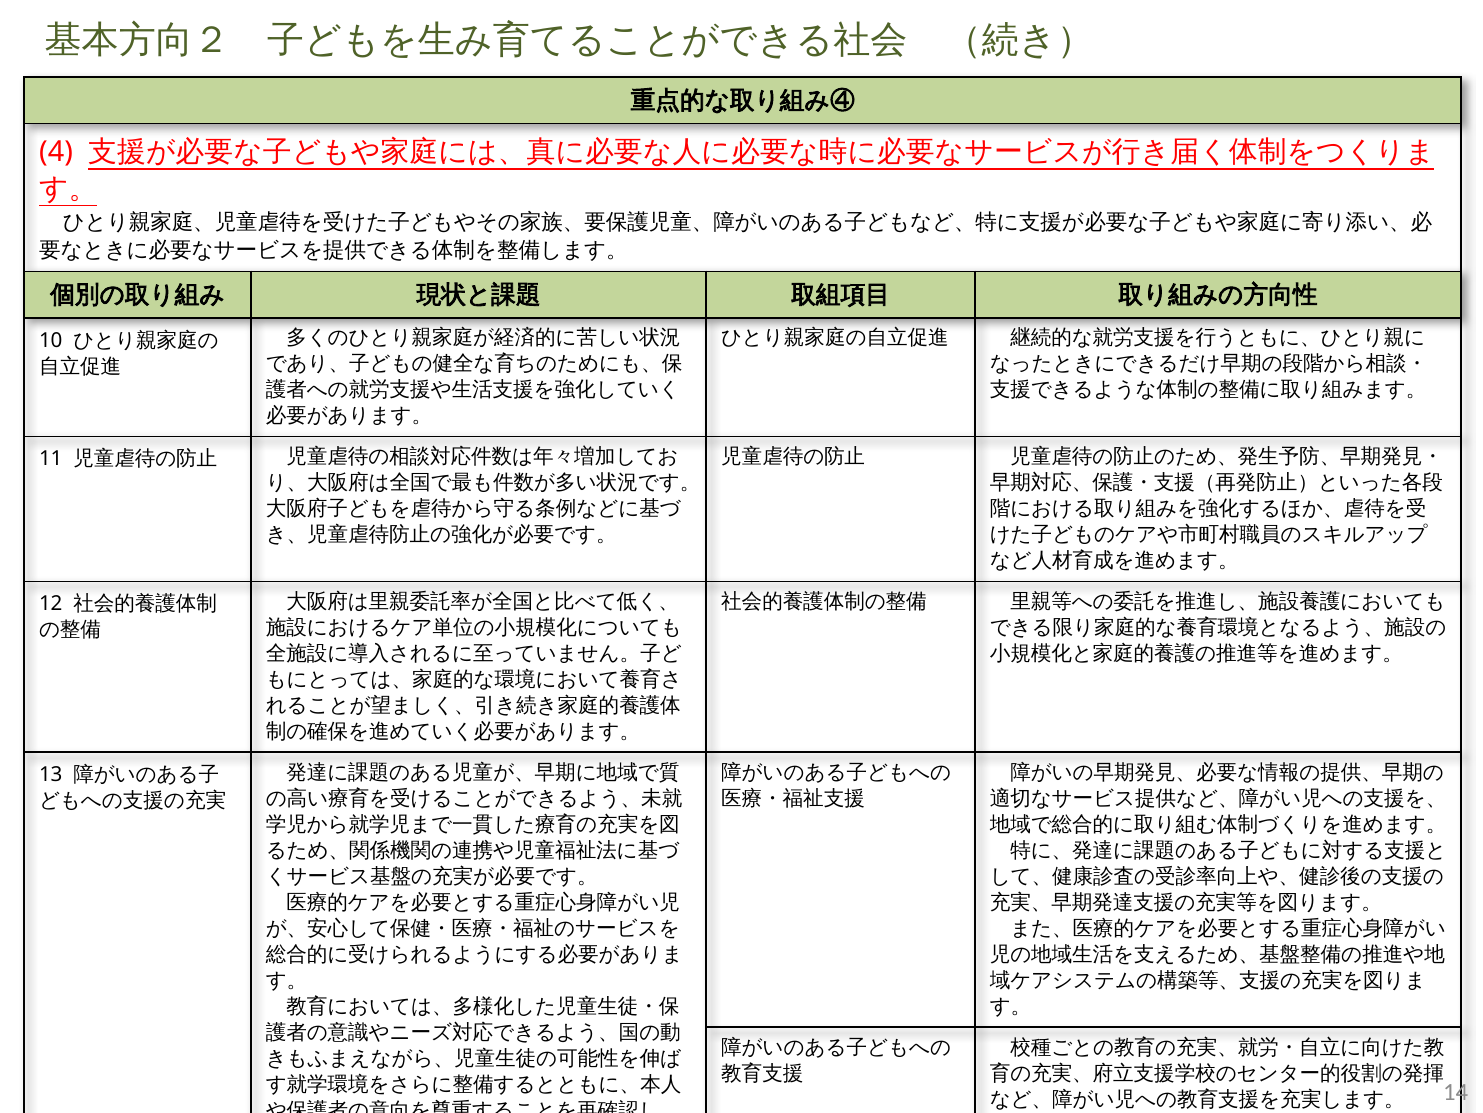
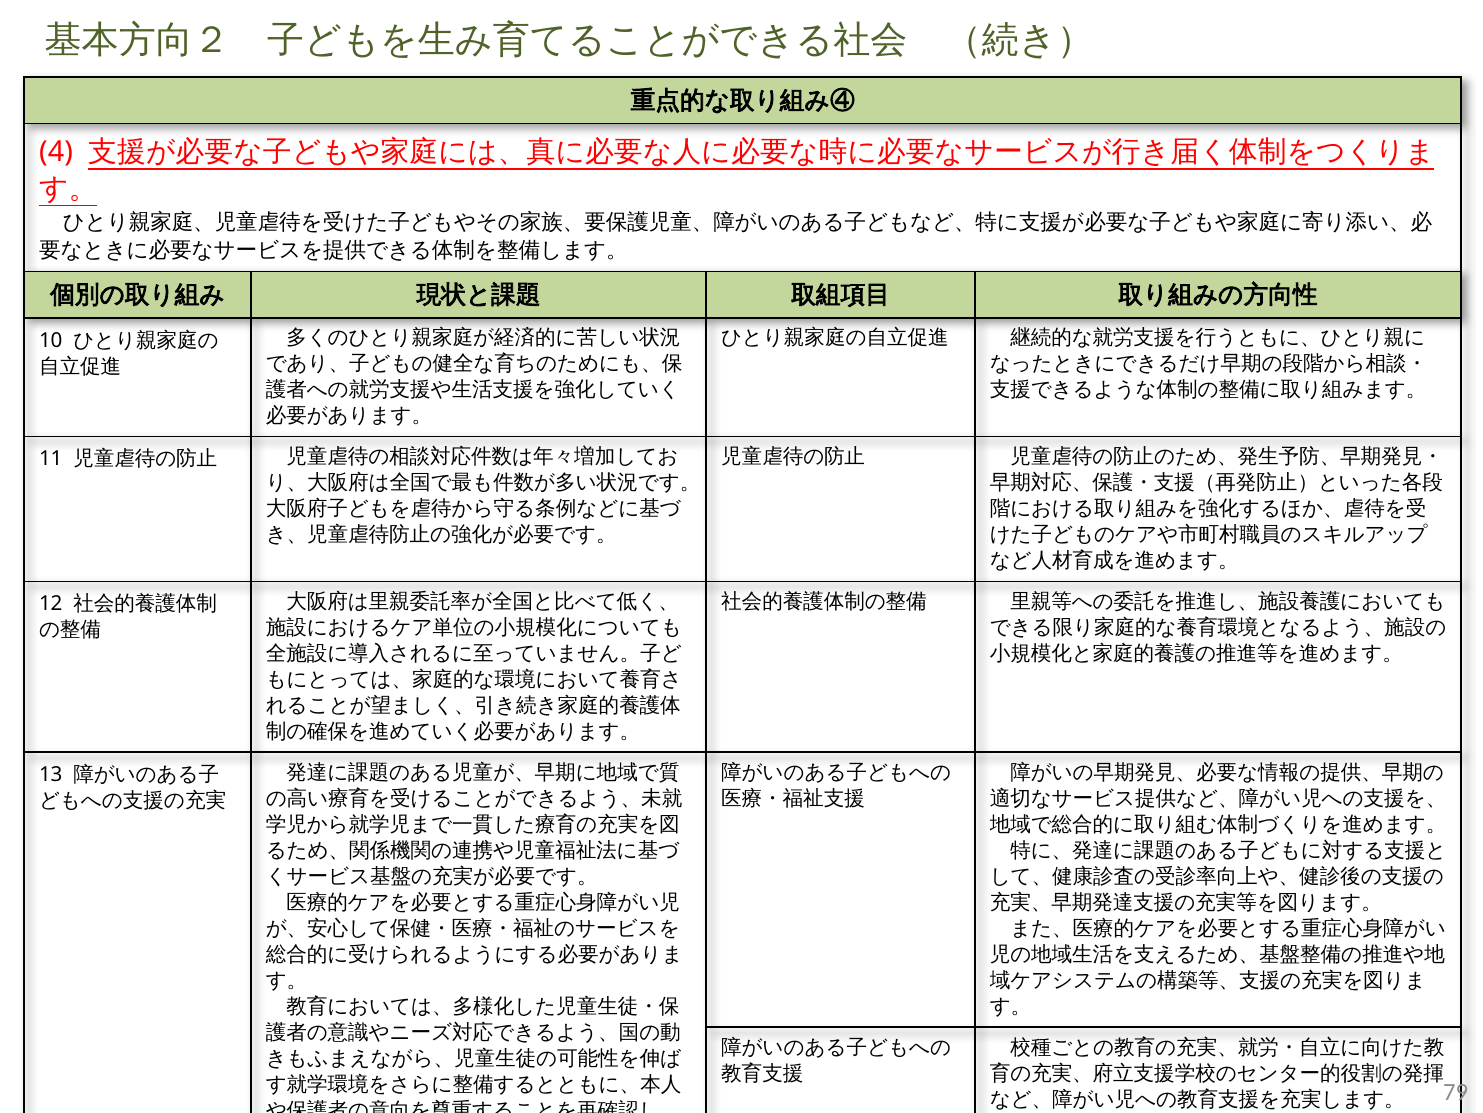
14: 14 -> 79 (1456, 1091)
